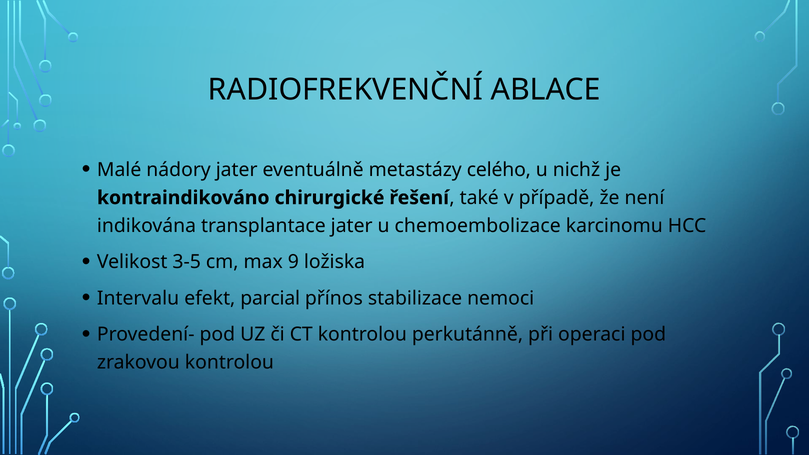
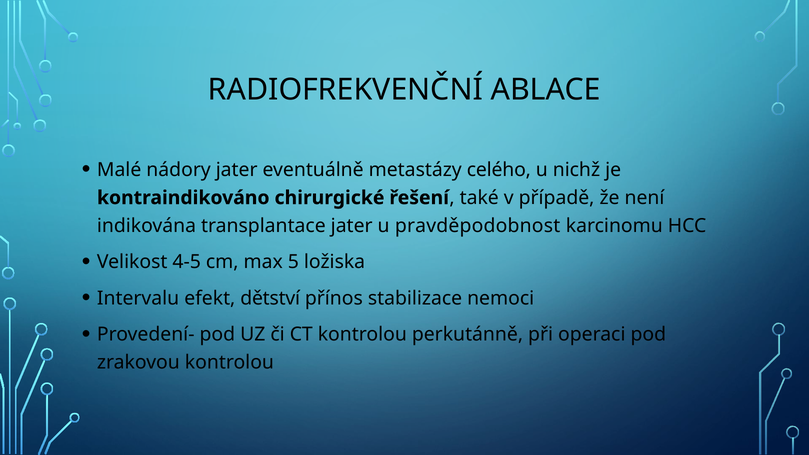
chemoembolizace: chemoembolizace -> pravděpodobnost (478, 226)
3-5: 3-5 -> 4-5 (187, 262)
9: 9 -> 5 (293, 262)
parcial: parcial -> dětství (270, 298)
